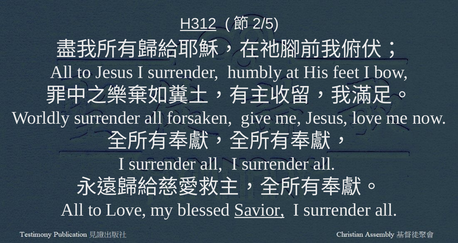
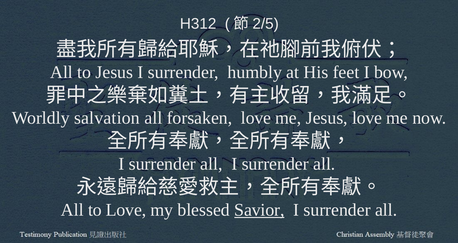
H312 underline: present -> none (198, 24)
Worldly surrender: surrender -> salvation (107, 118)
forsaken give: give -> love (256, 118)
